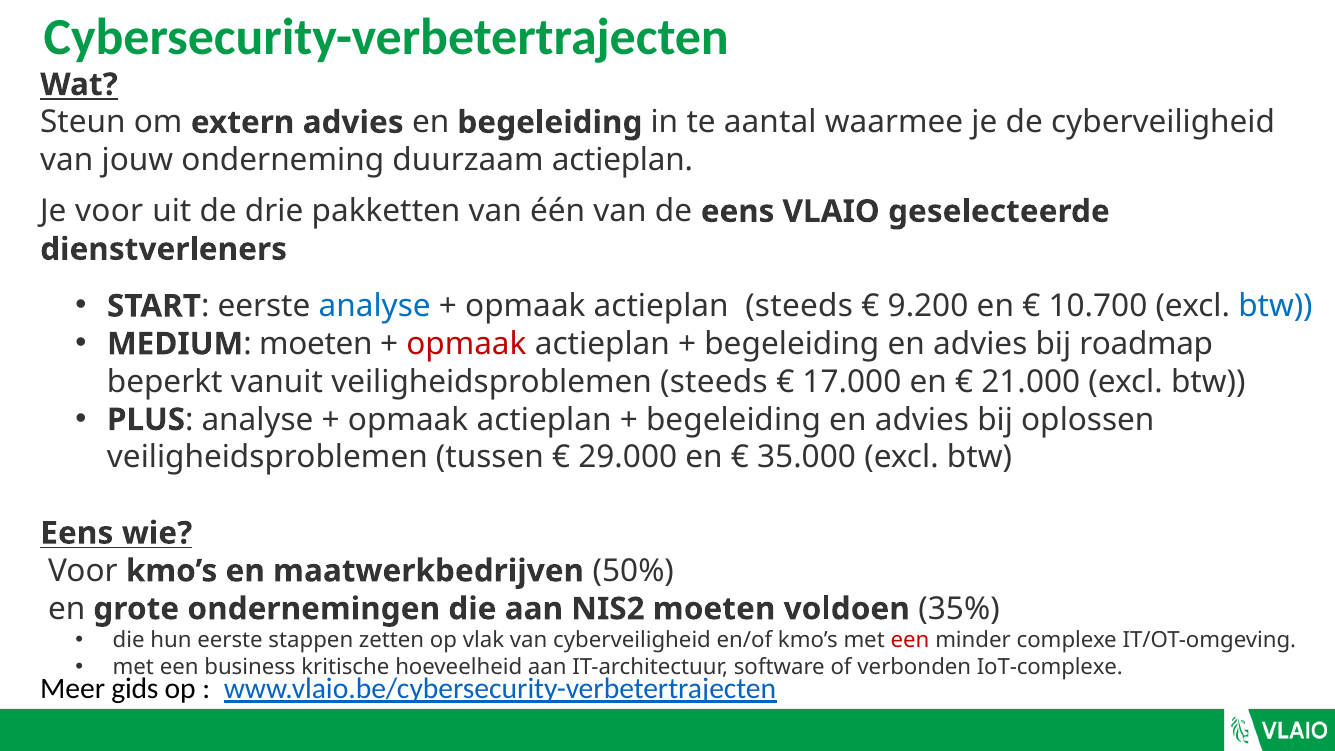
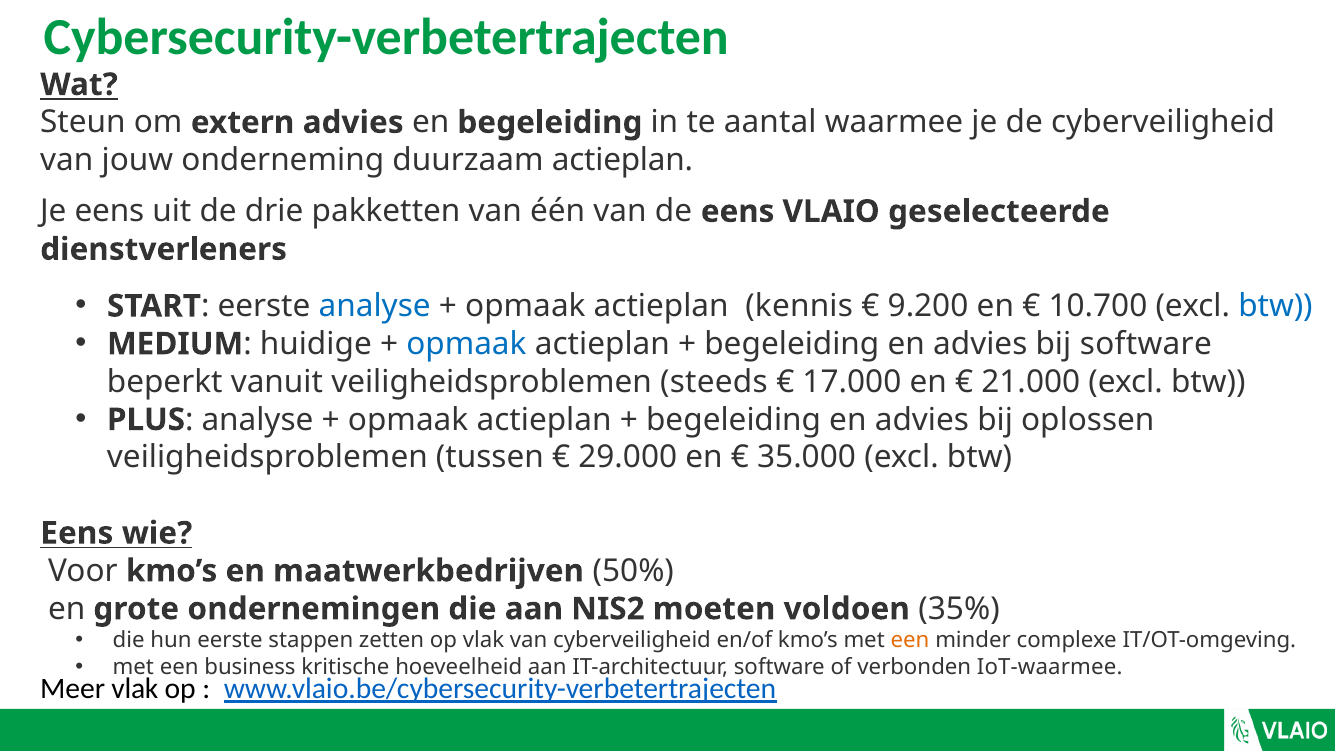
Je voor: voor -> eens (109, 211)
actieplan steeds: steeds -> kennis (799, 306)
MEDIUM moeten: moeten -> huidige (316, 344)
opmaak colour: red -> blue (466, 344)
bij roadmap: roadmap -> software (1146, 344)
een colour: red -> orange (910, 640)
IoT-complexe: IoT-complexe -> IoT-waarmee (1050, 667)
Meer gids: gids -> vlak (135, 689)
